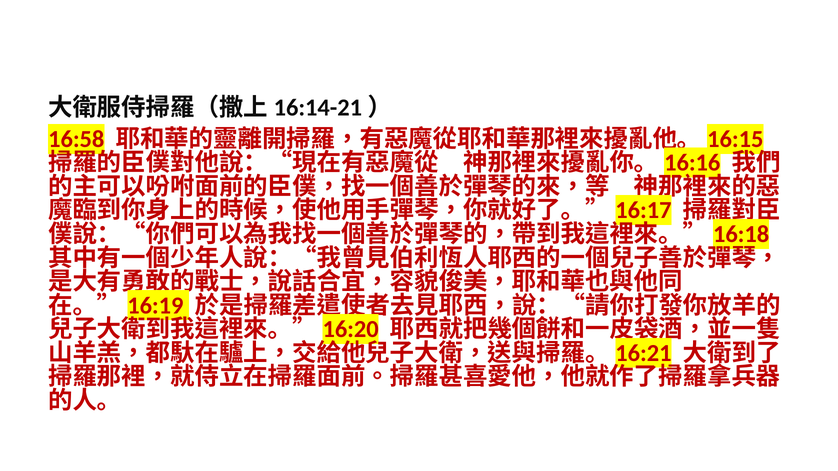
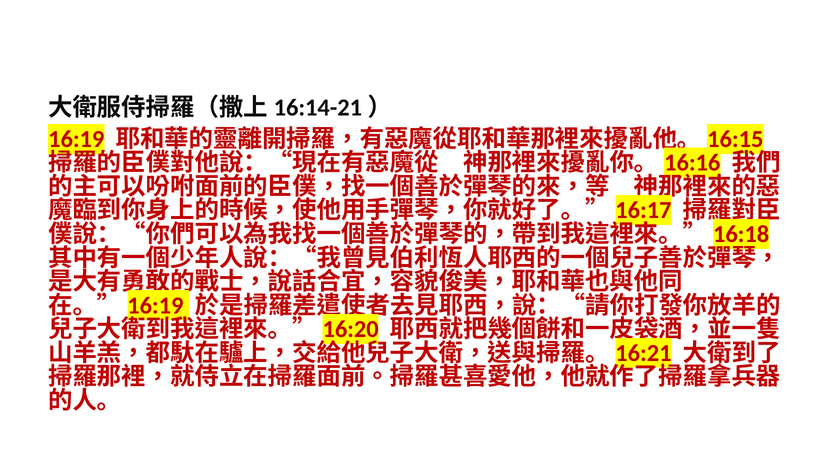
16:58: 16:58 -> 16:19 (76, 139)
